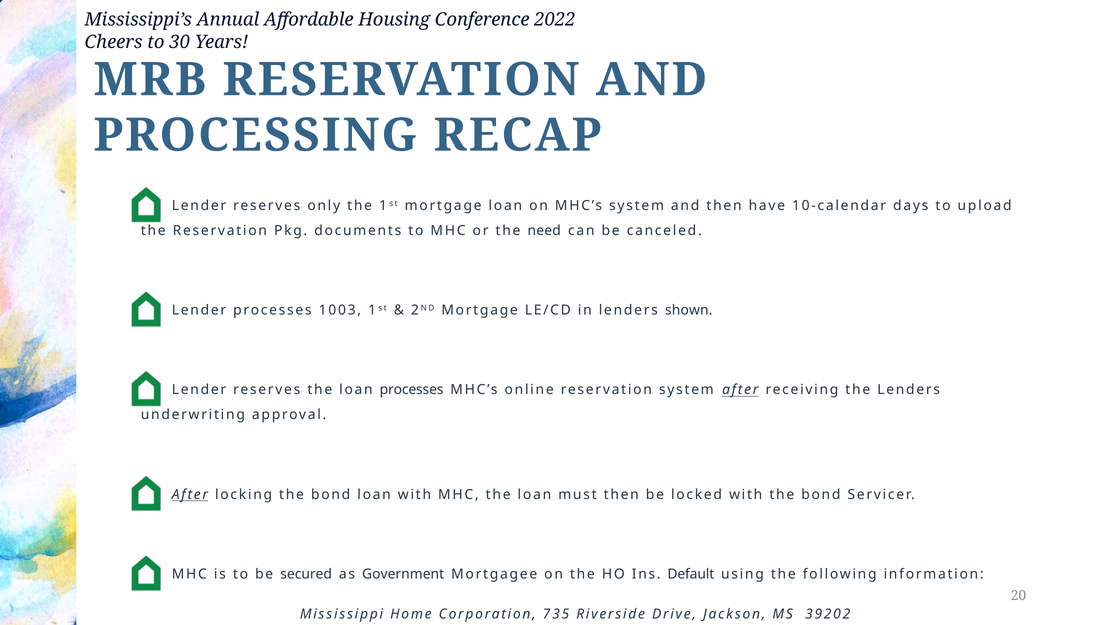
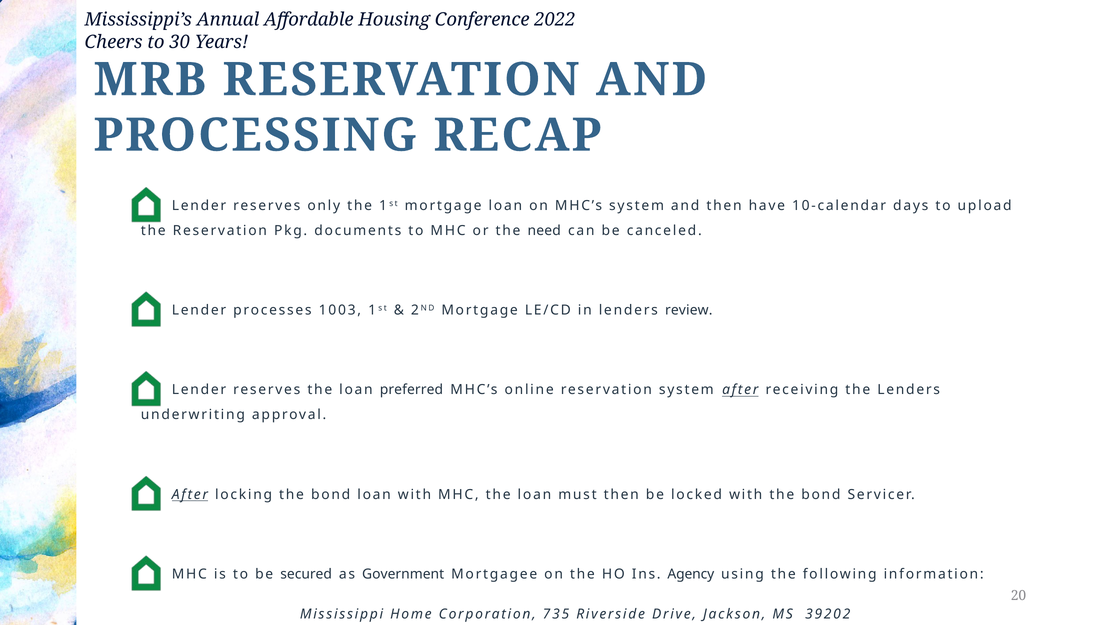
shown: shown -> review (689, 310)
loan processes: processes -> preferred (411, 390)
Default: Default -> Agency (691, 574)
